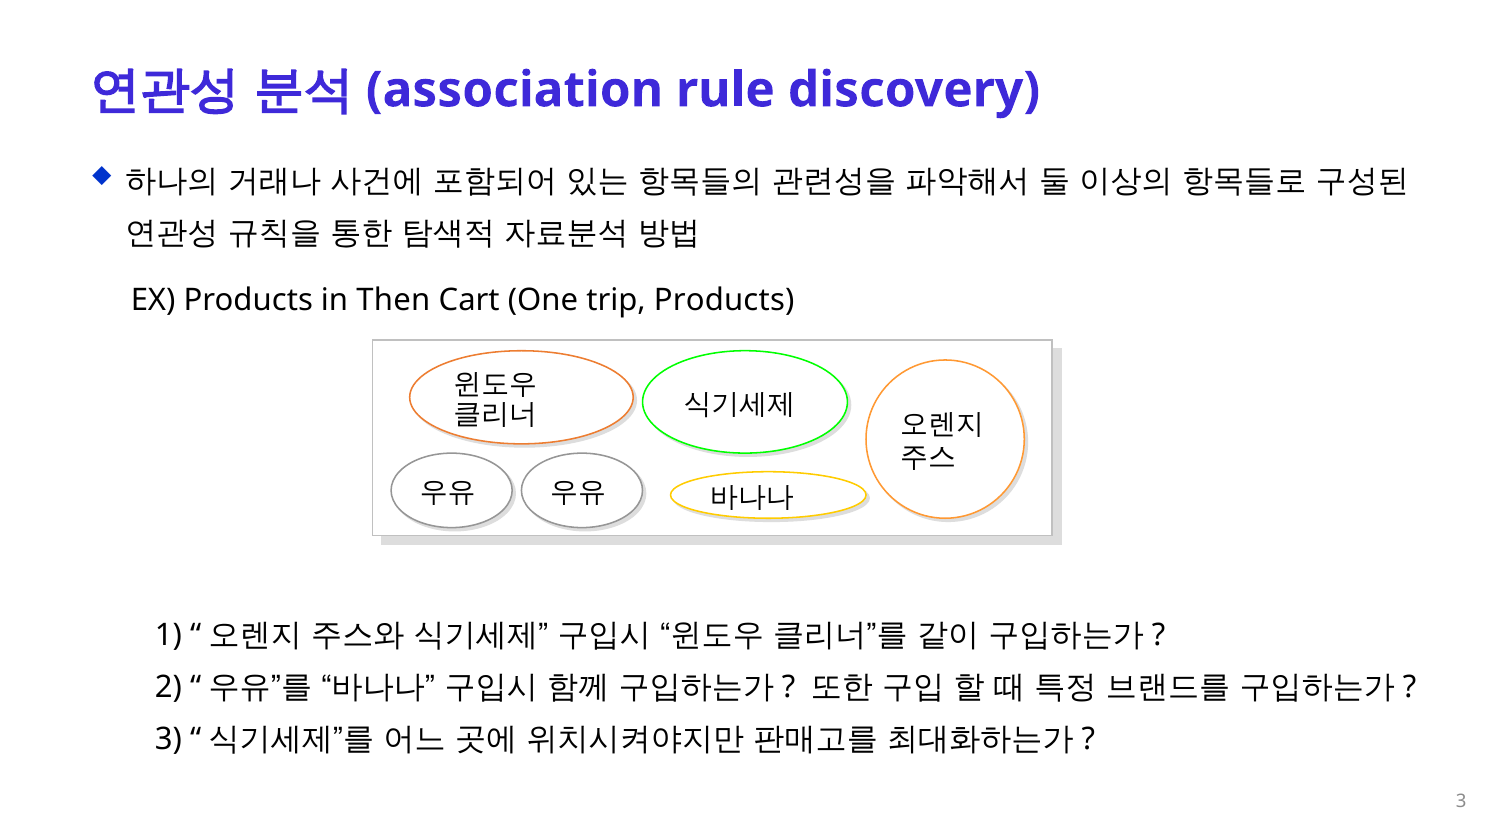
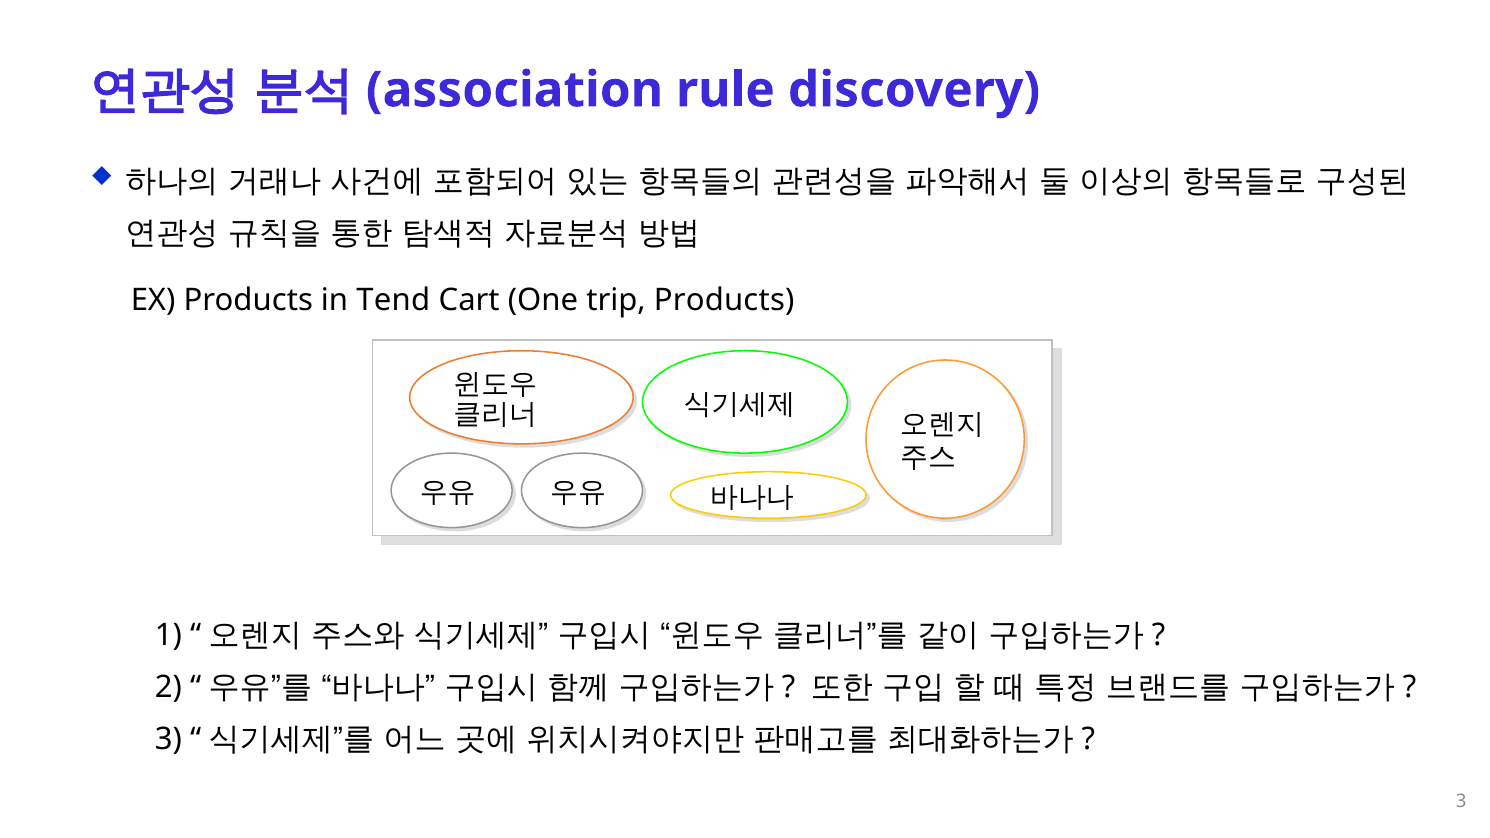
Then: Then -> Tend (393, 300)
